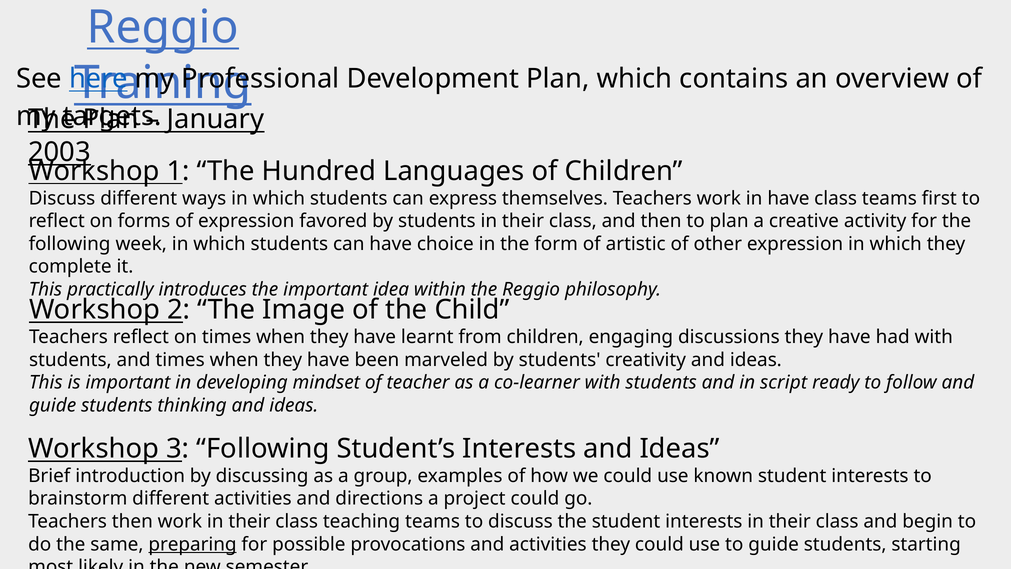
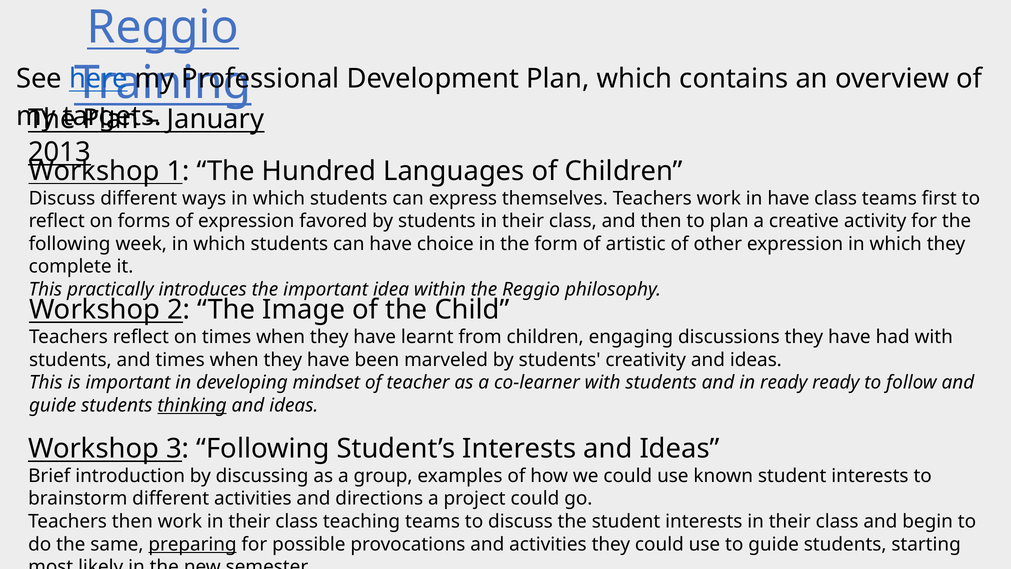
2003: 2003 -> 2013 (59, 152)
in script: script -> ready (784, 382)
thinking underline: none -> present (192, 405)
